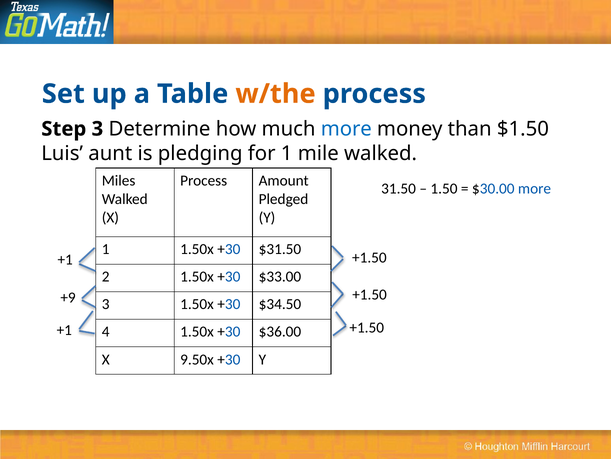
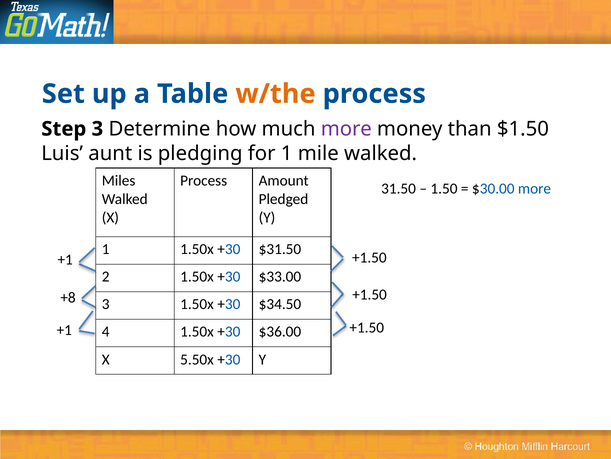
more colour: blue -> purple (346, 129)
+9: +9 -> +8 (68, 297)
9.50x: 9.50x -> 5.50x (197, 359)
